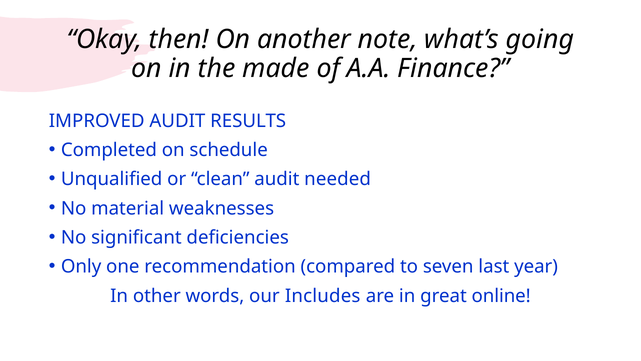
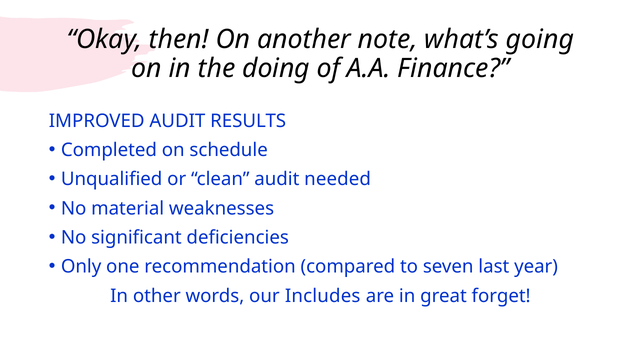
made: made -> doing (276, 68)
online: online -> forget (501, 295)
